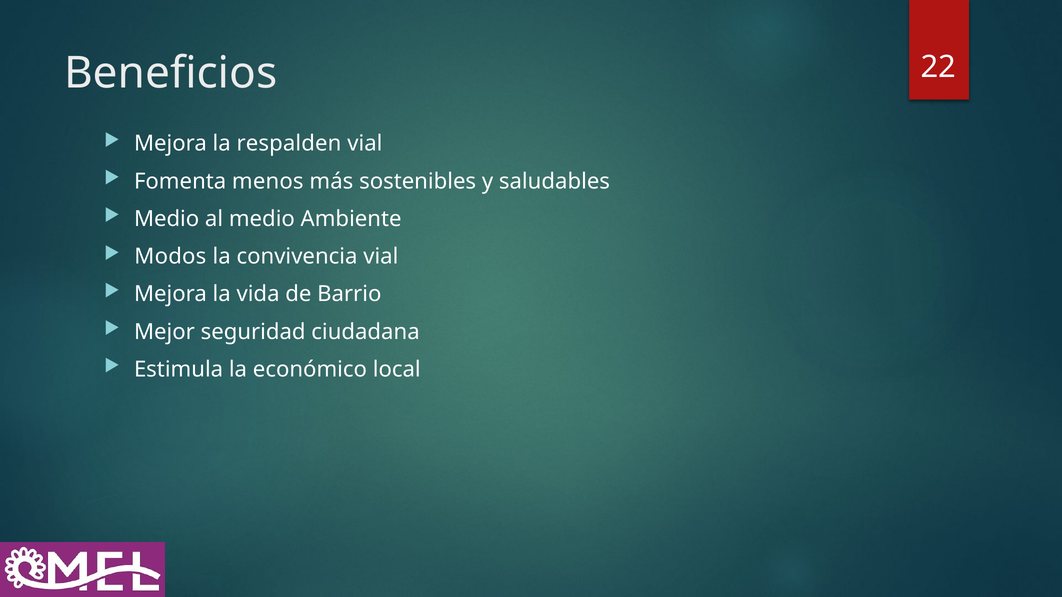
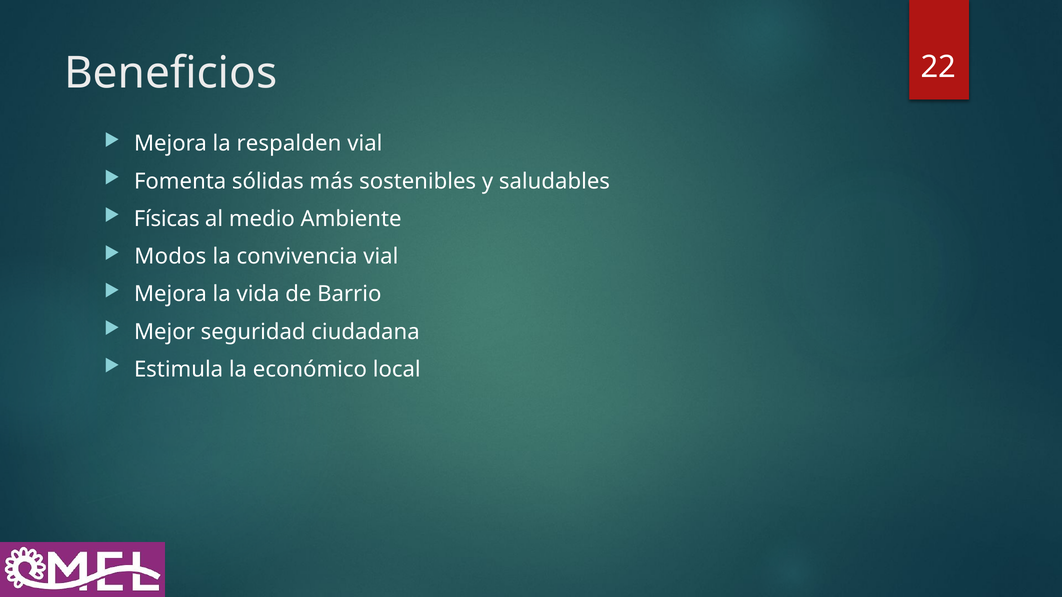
menos: menos -> sólidas (268, 181)
Medio: Medio -> Físicas (167, 219)
